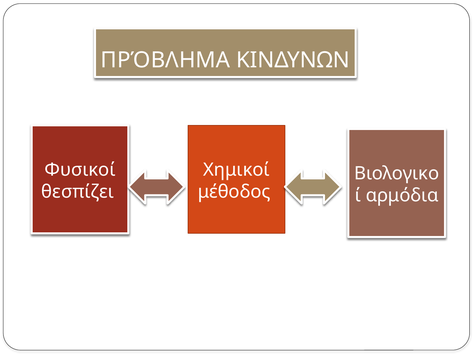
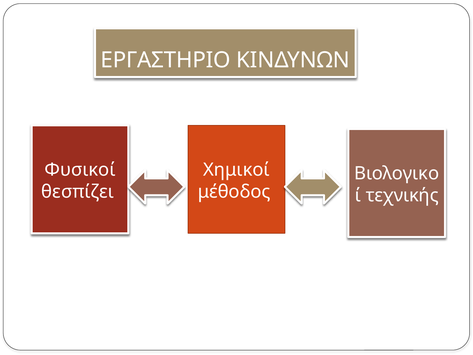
ΠΡΌΒΛΗΜΑ: ΠΡΌΒΛΗΜΑ -> ΕΡΓΑΣΤΗΡΙΟ (166, 60)
αρμόδια: αρμόδια -> τεχνικής (402, 195)
